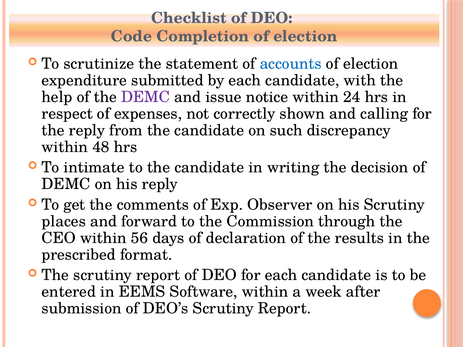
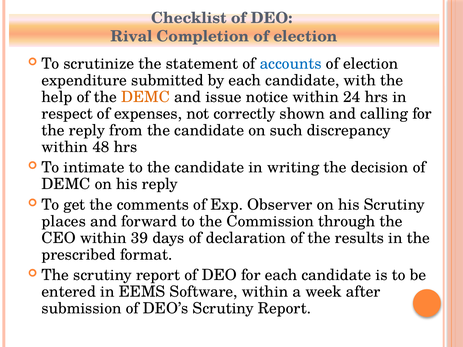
Code: Code -> Rival (132, 37)
DEMC colour: purple -> orange (146, 97)
56: 56 -> 39 (139, 238)
